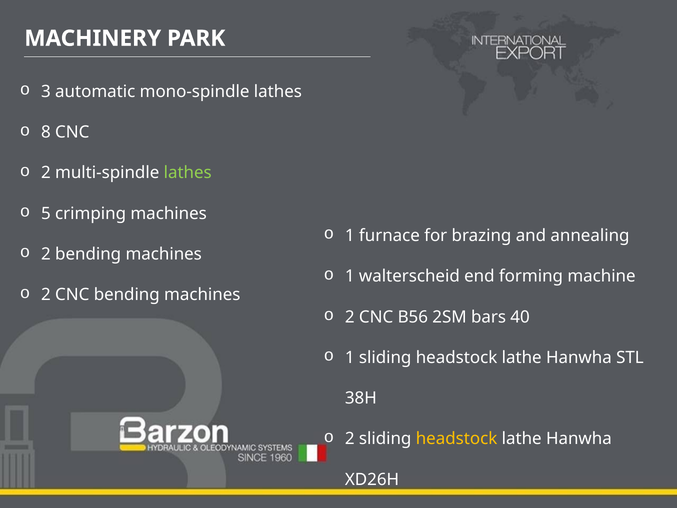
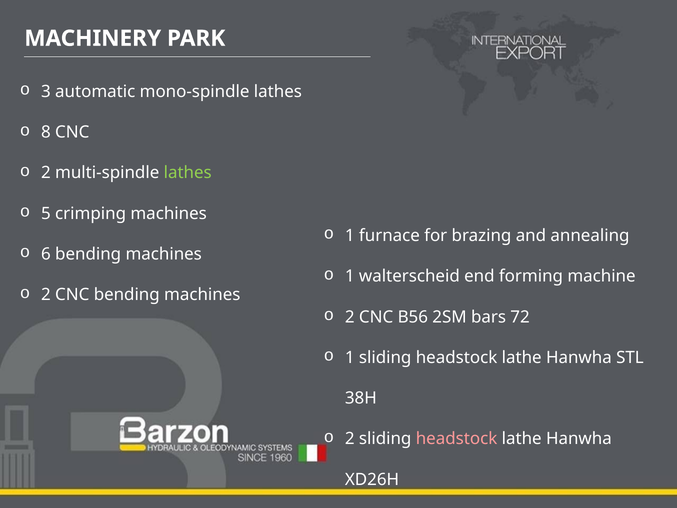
2: 2 -> 6 (46, 254)
40: 40 -> 72 (520, 317)
headstock colour: yellow -> pink (457, 439)
